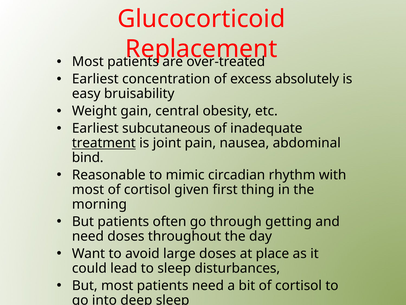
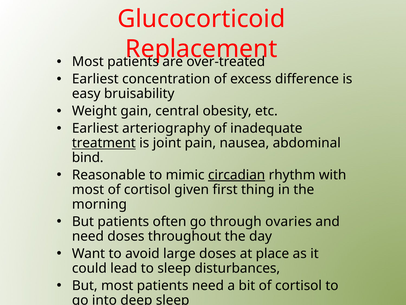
absolutely: absolutely -> difference (307, 79)
subcutaneous: subcutaneous -> arteriography (166, 128)
circadian underline: none -> present (237, 175)
getting: getting -> ovaries (289, 221)
